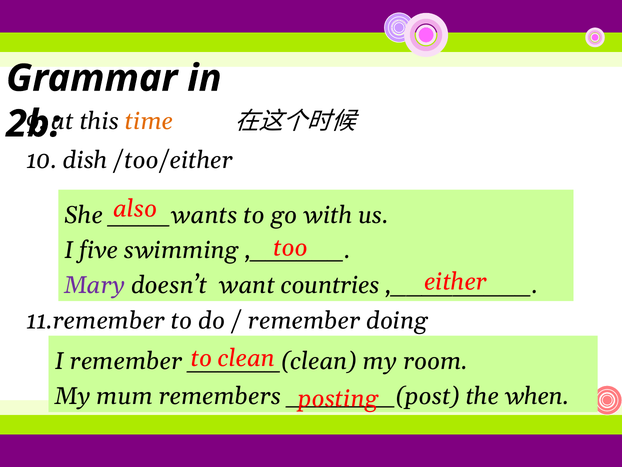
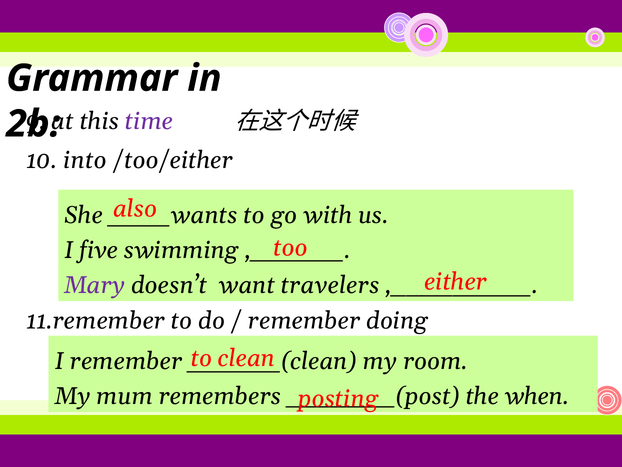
time colour: orange -> purple (149, 121)
dish: dish -> into (85, 160)
countries: countries -> travelers (330, 285)
